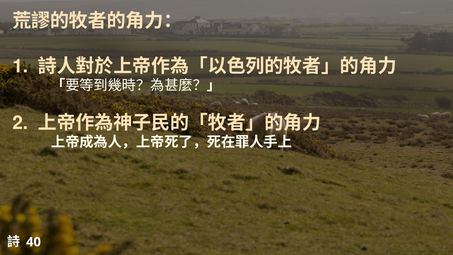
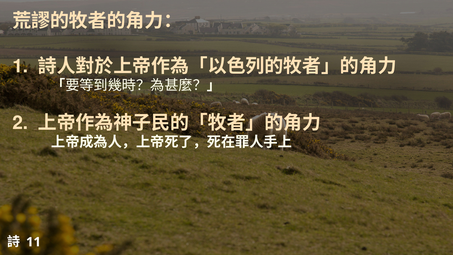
40: 40 -> 11 (34, 242)
